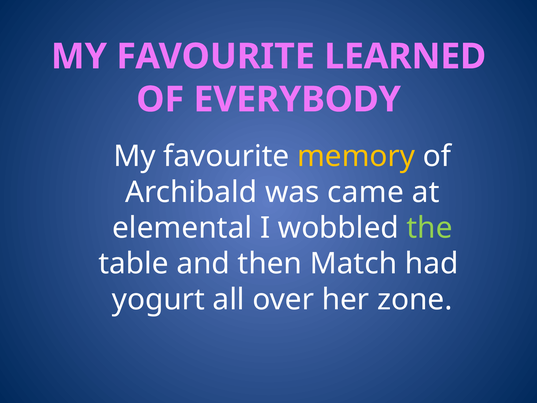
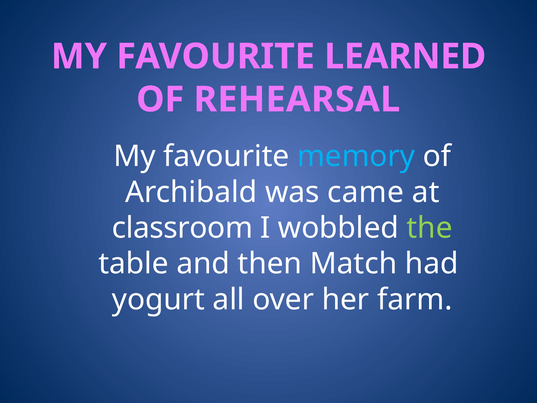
EVERYBODY: EVERYBODY -> REHEARSAL (297, 99)
memory colour: yellow -> light blue (356, 156)
elemental: elemental -> classroom (182, 228)
zone: zone -> farm (415, 299)
